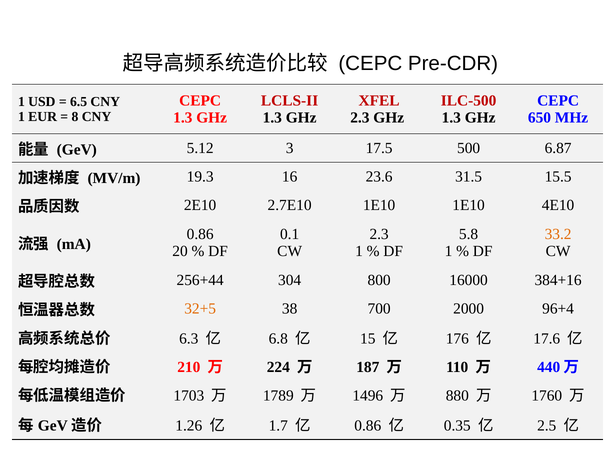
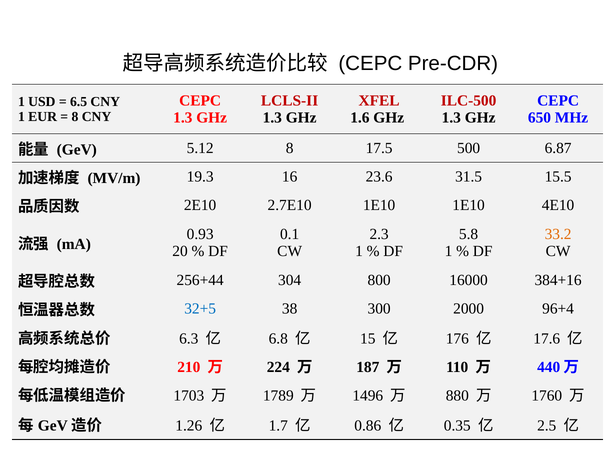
2.3: 2.3 -> 1.6 (360, 118)
5.12 3: 3 -> 8 (290, 148)
0.86: 0.86 -> 0.93 (200, 234)
32+5 colour: orange -> blue (200, 309)
700: 700 -> 300 (379, 309)
